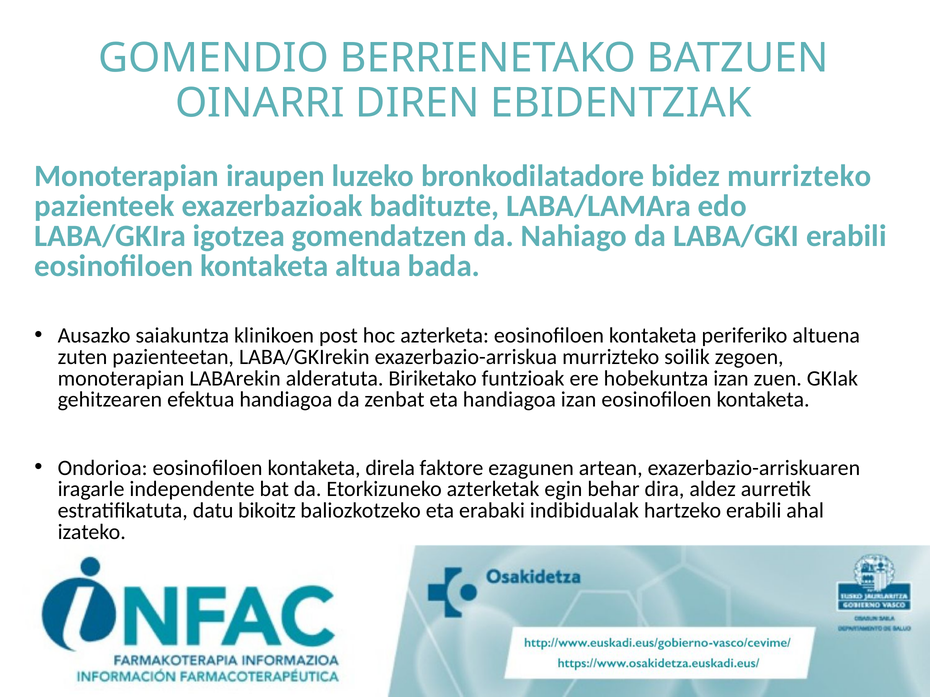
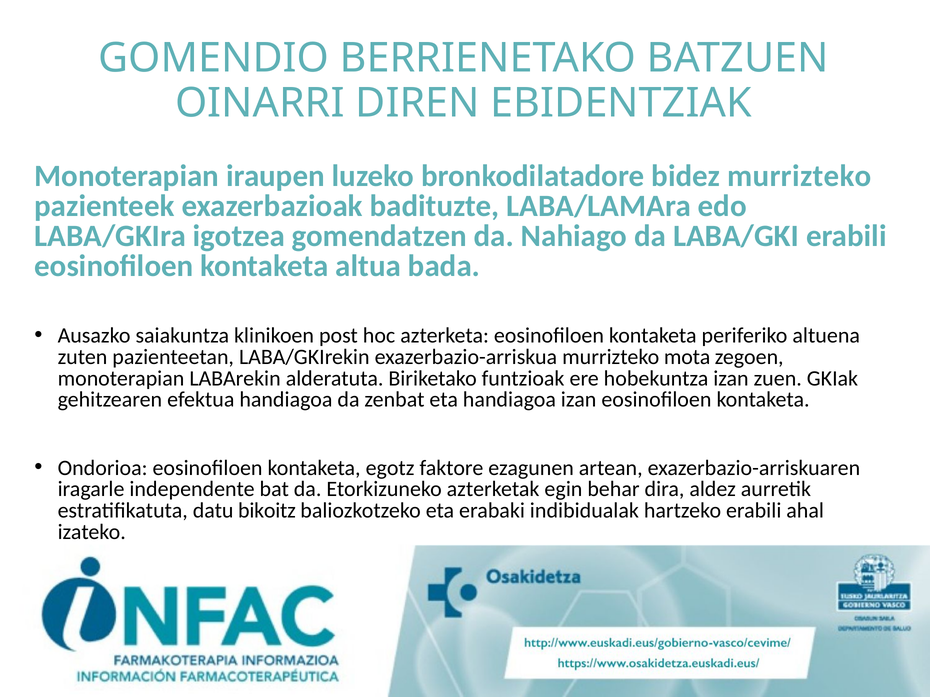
soilik: soilik -> mota (687, 357)
direla: direla -> egotz (390, 468)
